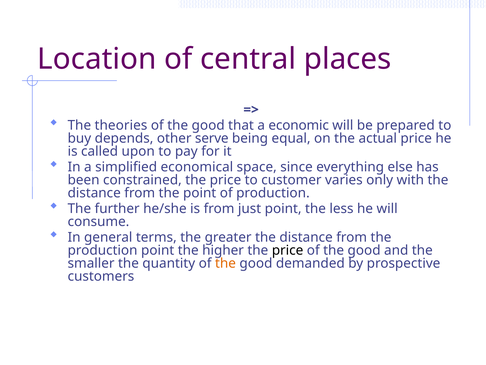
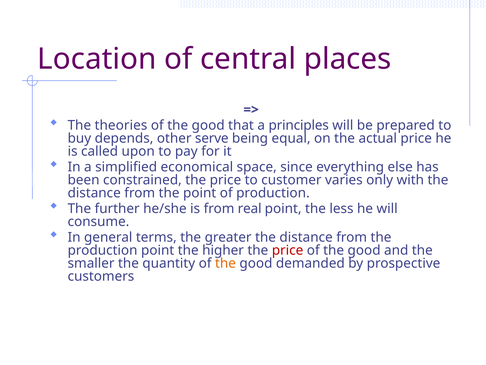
economic: economic -> principles (299, 125)
just: just -> real (250, 209)
price colour: black -> red (288, 250)
